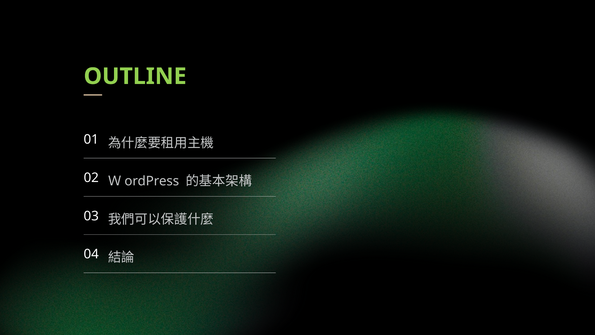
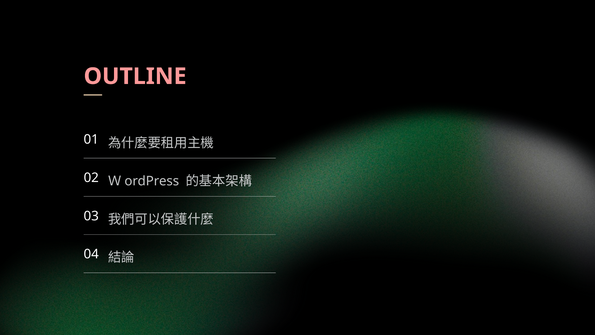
OUTLINE colour: light green -> pink (135, 76)
